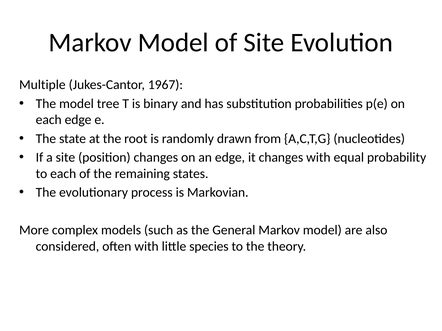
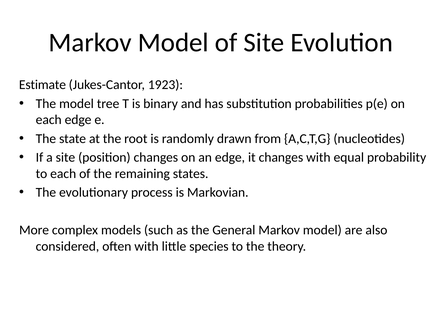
Multiple: Multiple -> Estimate (42, 85)
1967: 1967 -> 1923 (165, 85)
